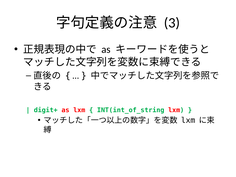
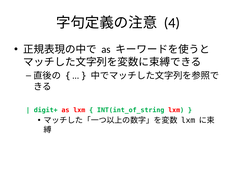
3: 3 -> 4 (172, 23)
